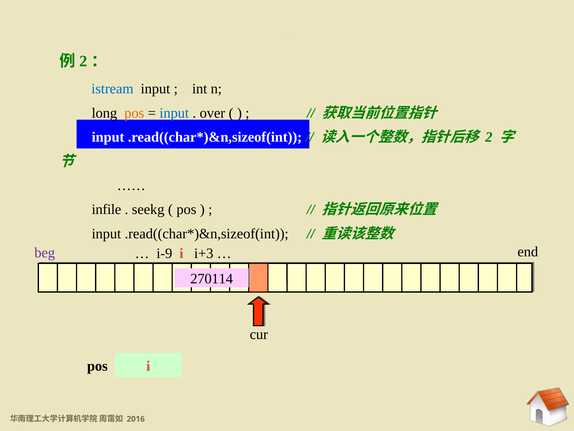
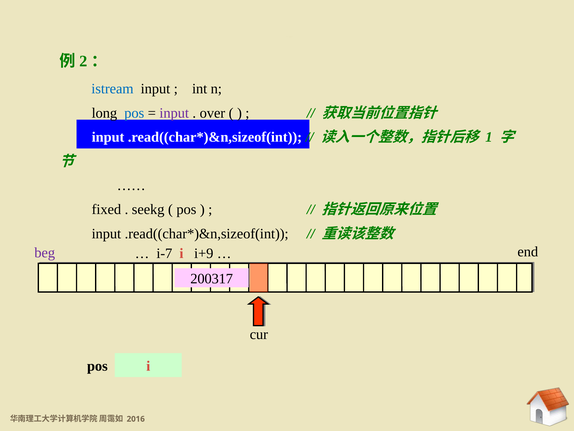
pos colour: orange -> blue (134, 113)
input colour: blue -> purple (174, 113)
2: 2 -> 1 (489, 137)
infile: infile -> fixed (106, 209)
i-9: i-9 -> i-7 (164, 253)
i+3: i+3 -> i+9 (204, 253)
270114: 270114 -> 200317 (212, 278)
